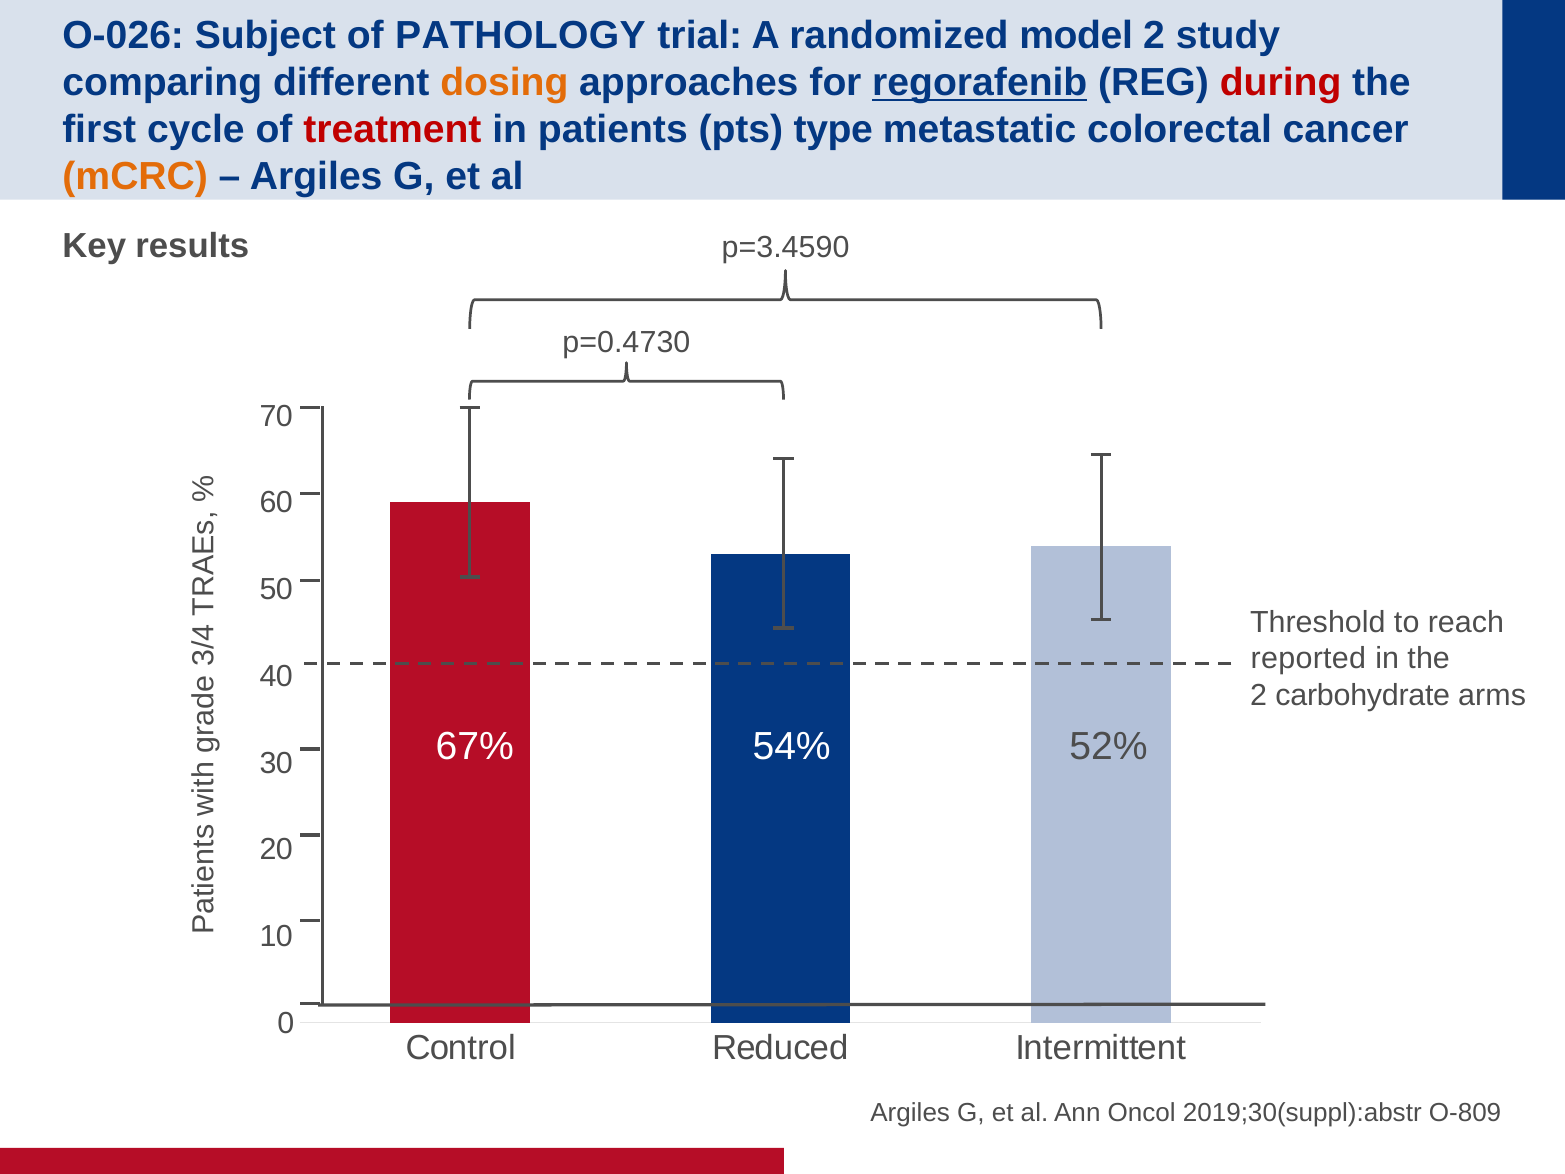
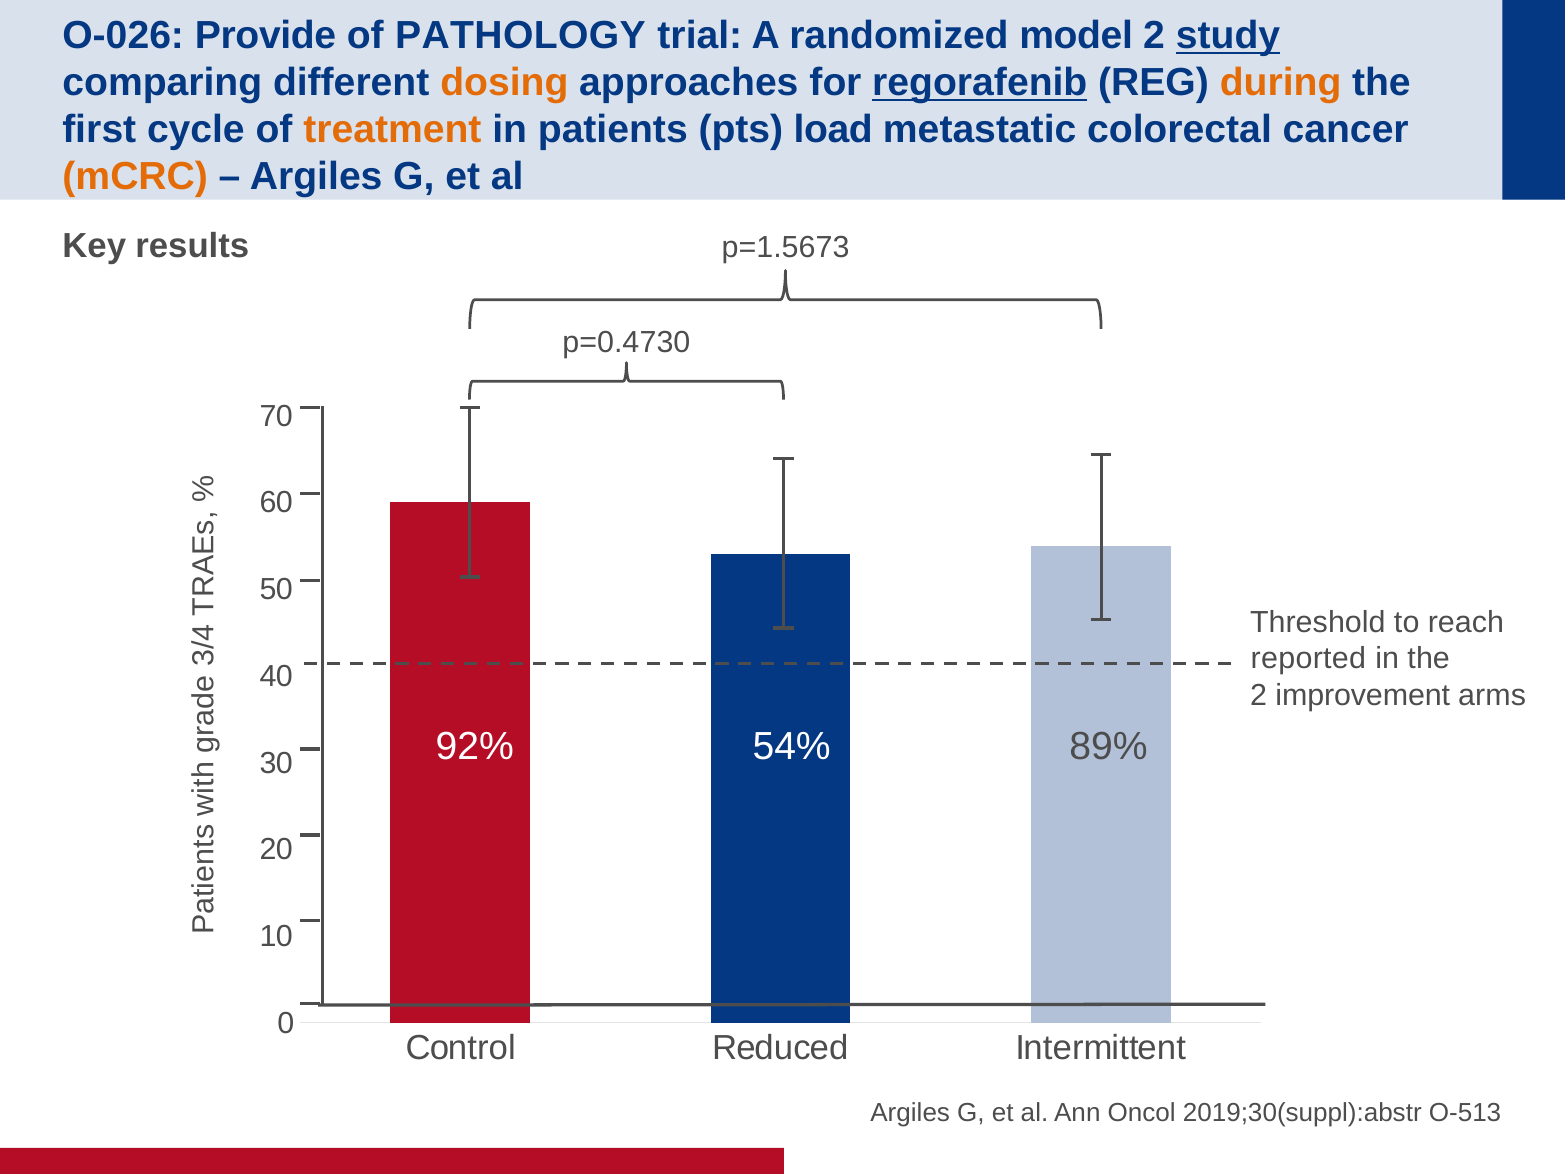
Subject: Subject -> Provide (266, 36)
study underline: none -> present (1228, 36)
during colour: red -> orange (1281, 83)
treatment colour: red -> orange (392, 130)
type: type -> load (833, 130)
p=3.4590: p=3.4590 -> p=1.5673 (786, 248)
carbohydrate: carbohydrate -> improvement (1363, 695)
67%: 67% -> 92% (475, 747)
52%: 52% -> 89% (1109, 747)
O-809: O-809 -> O-513 (1465, 1113)
